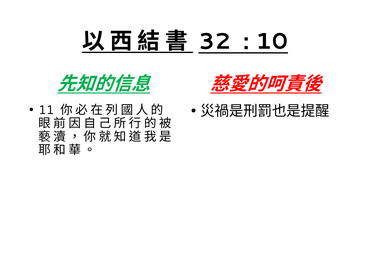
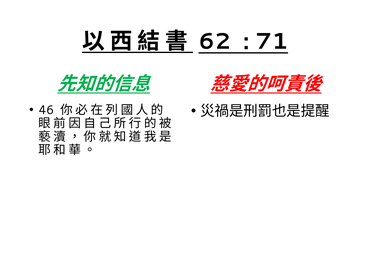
32: 32 -> 62 (215, 41)
10: 10 -> 71 (272, 41)
11: 11 -> 46 (46, 110)
